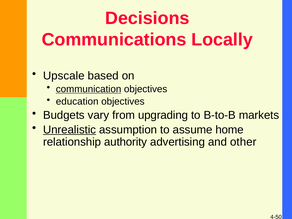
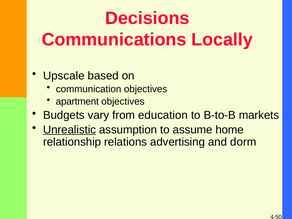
communication underline: present -> none (89, 89)
education: education -> apartment (77, 101)
upgrading: upgrading -> education (163, 115)
authority: authority -> relations (126, 142)
other: other -> dorm (243, 142)
